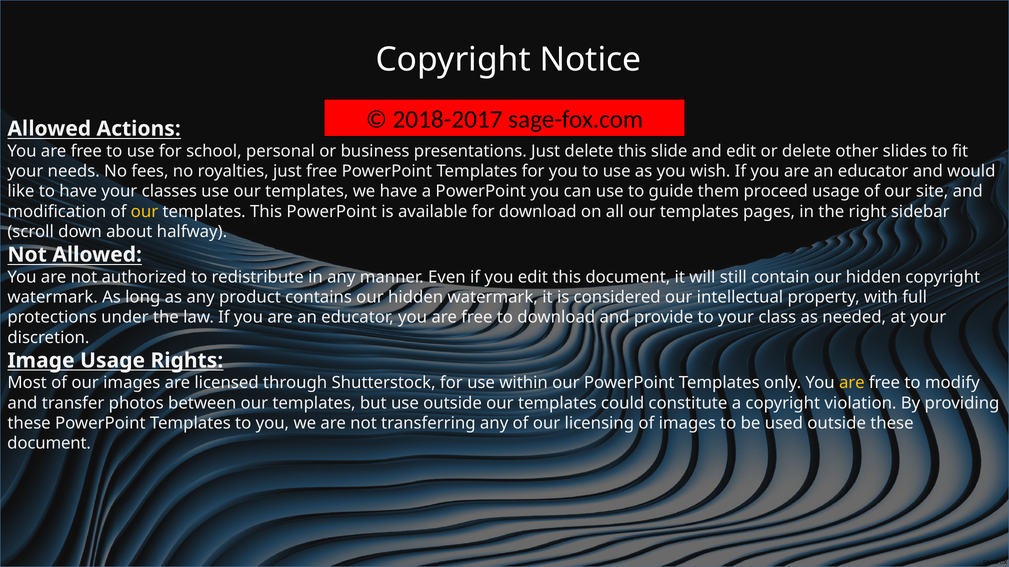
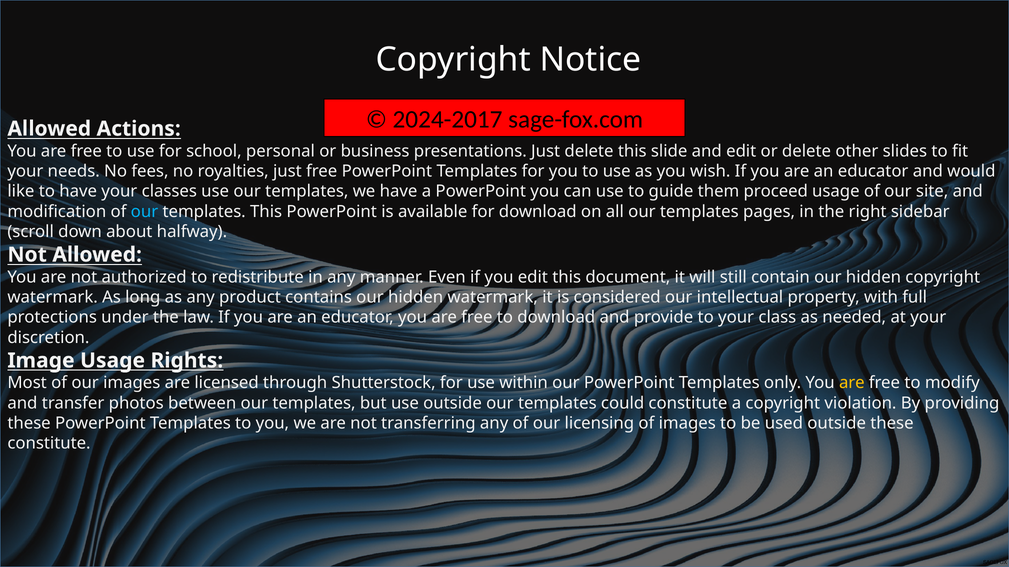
2018-2017: 2018-2017 -> 2024-2017 (448, 120)
our colour: yellow -> light blue (144, 212)
document: document -> constitute (49, 444)
